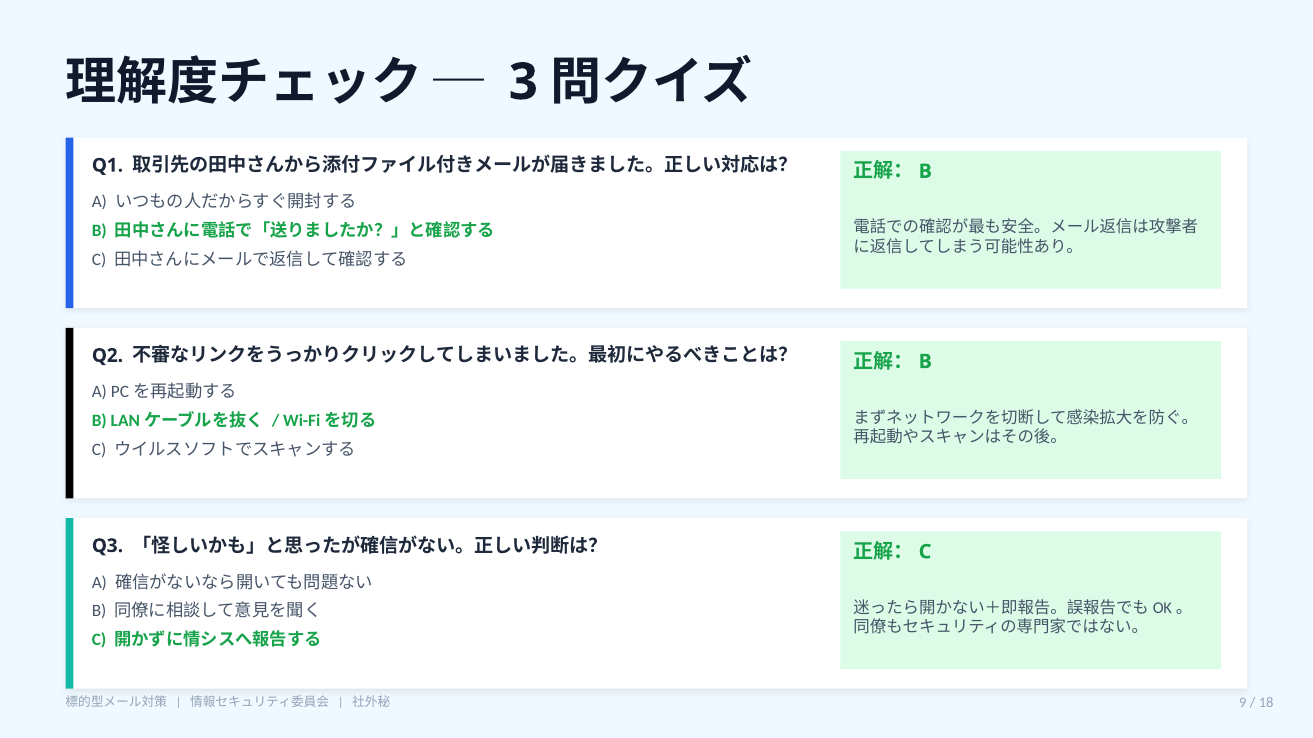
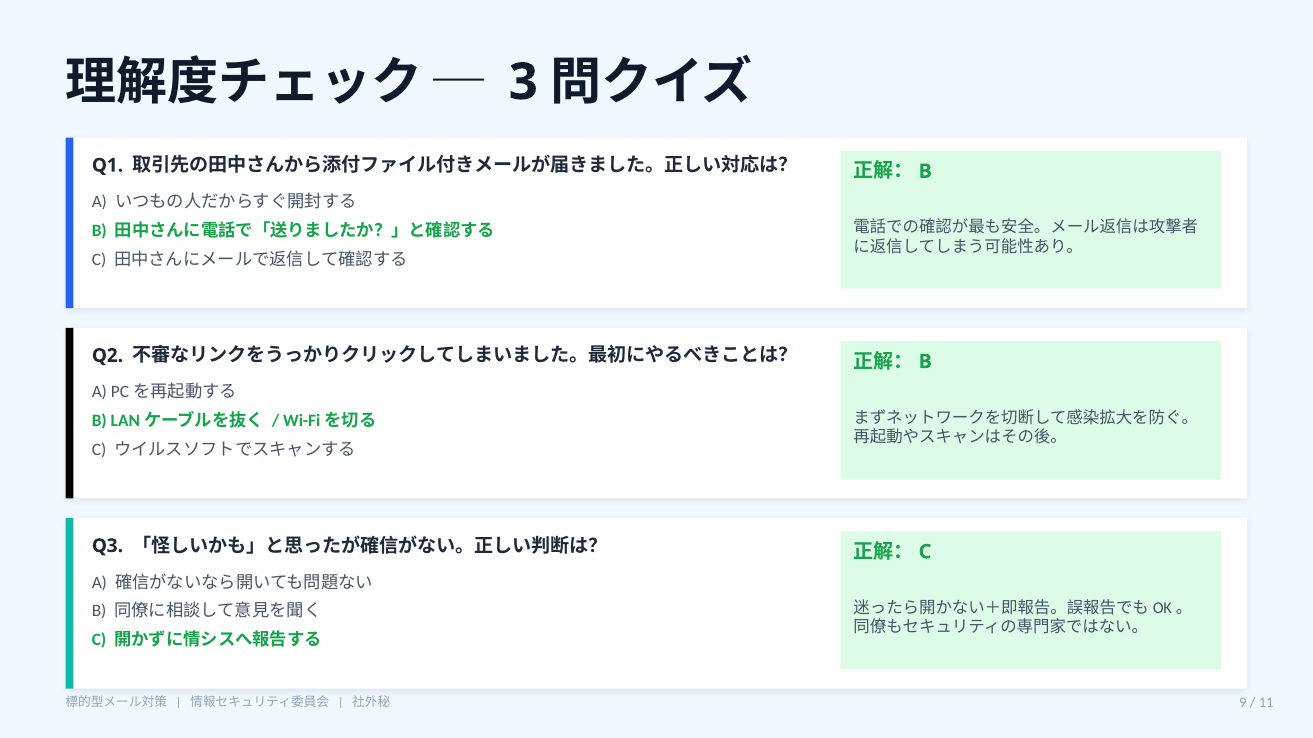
18: 18 -> 11 (1266, 703)
